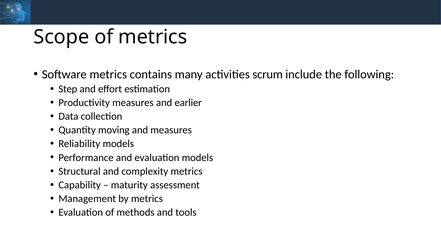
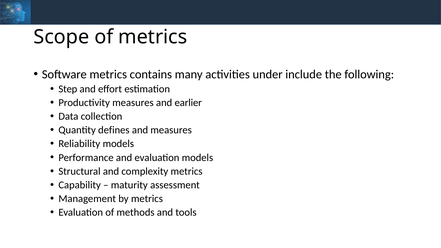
scrum: scrum -> under (268, 74)
moving: moving -> defines (114, 130)
